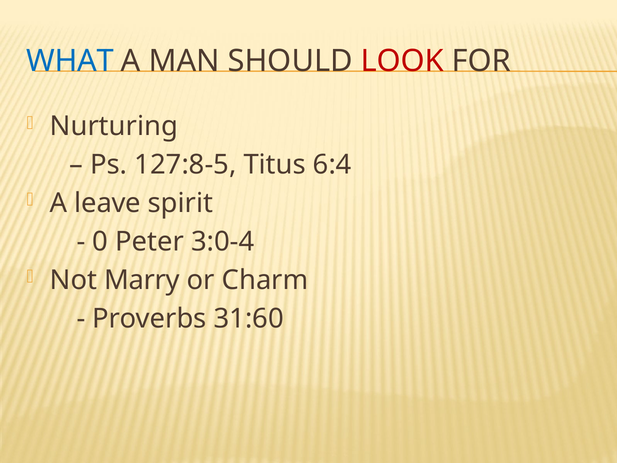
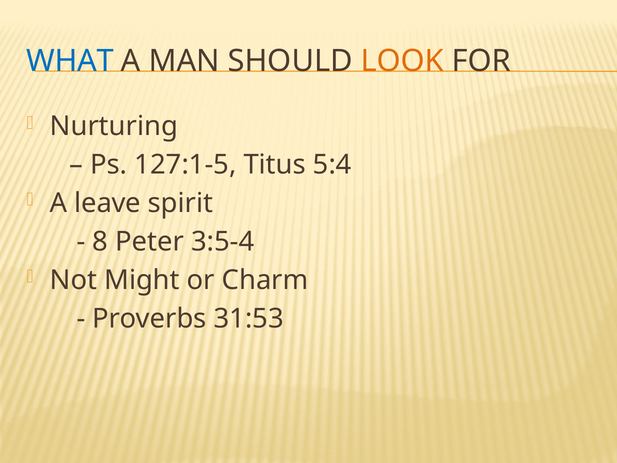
LOOK colour: red -> orange (402, 61)
127:8-5: 127:8-5 -> 127:1-5 (185, 165)
6:4: 6:4 -> 5:4 (332, 165)
0: 0 -> 8 (100, 241)
3:0-4: 3:0-4 -> 3:5-4 (223, 241)
Marry: Marry -> Might (142, 280)
31:60: 31:60 -> 31:53 (249, 318)
